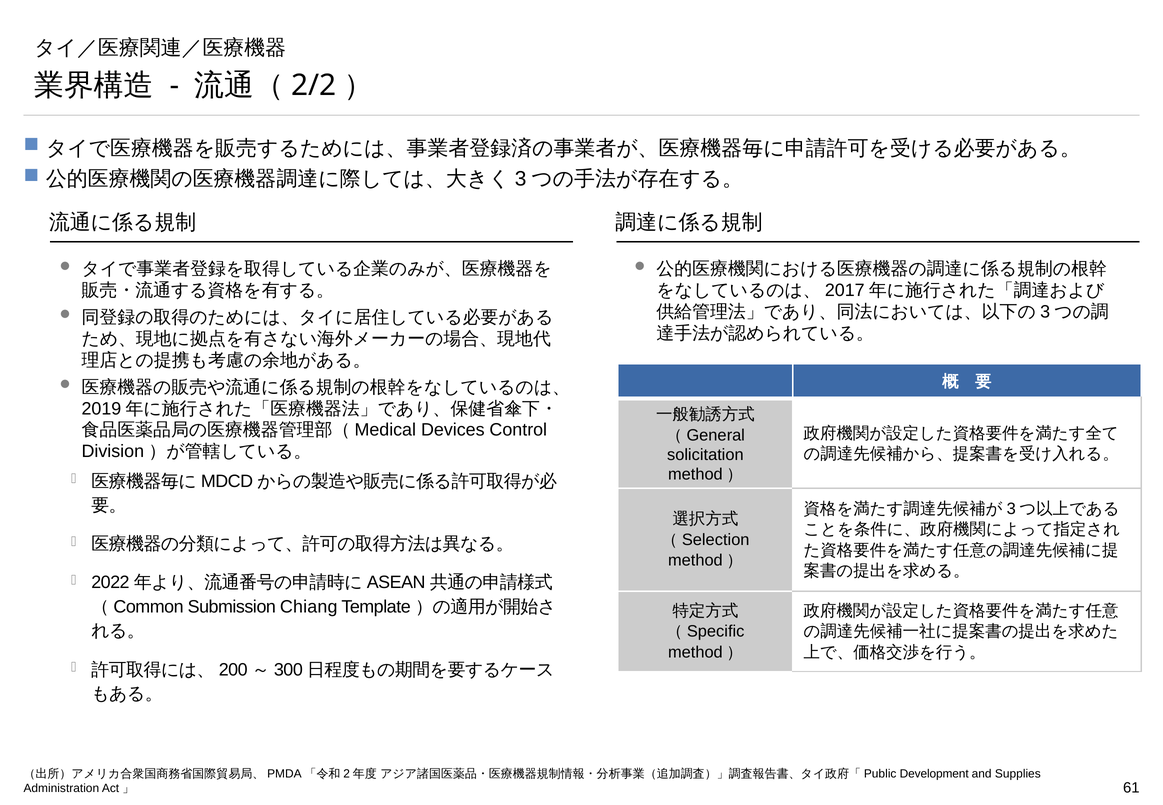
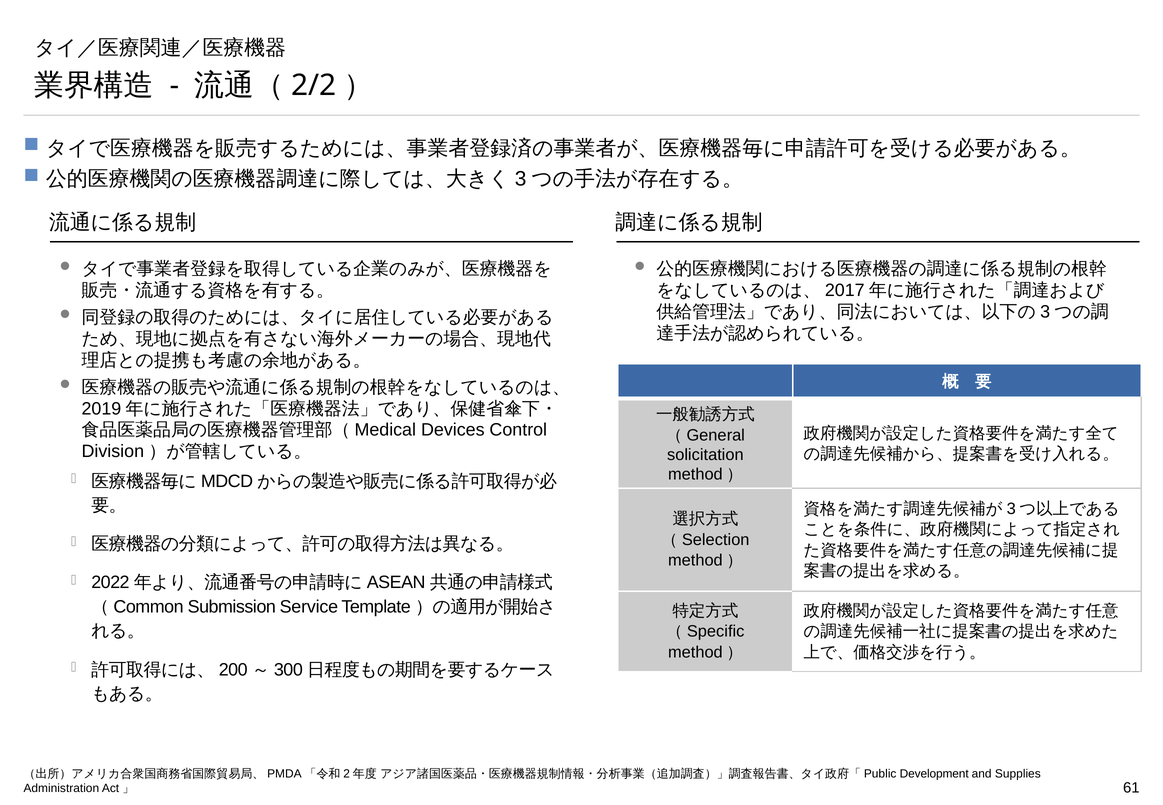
Chiang: Chiang -> Service (309, 607)
